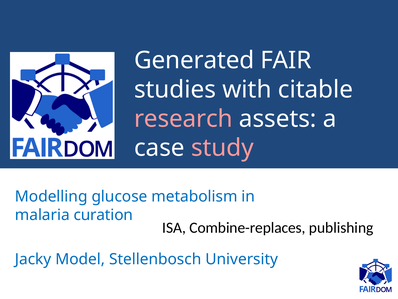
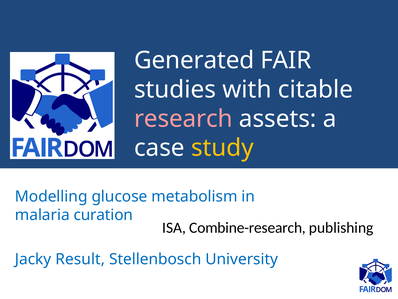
study colour: pink -> yellow (222, 148)
Combine-replaces: Combine-replaces -> Combine-research (248, 227)
Model: Model -> Result (80, 259)
